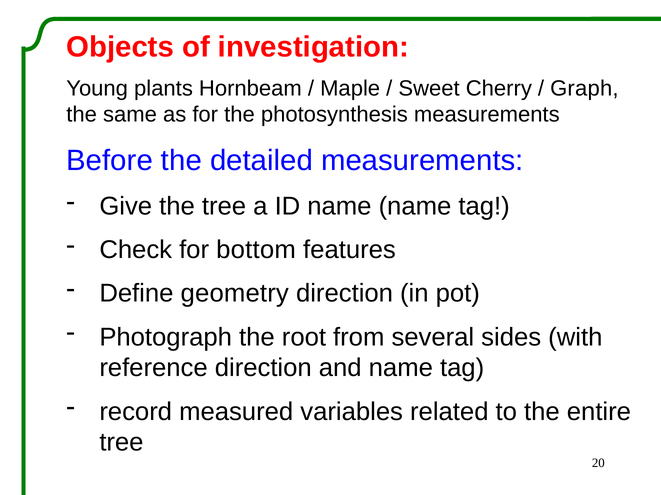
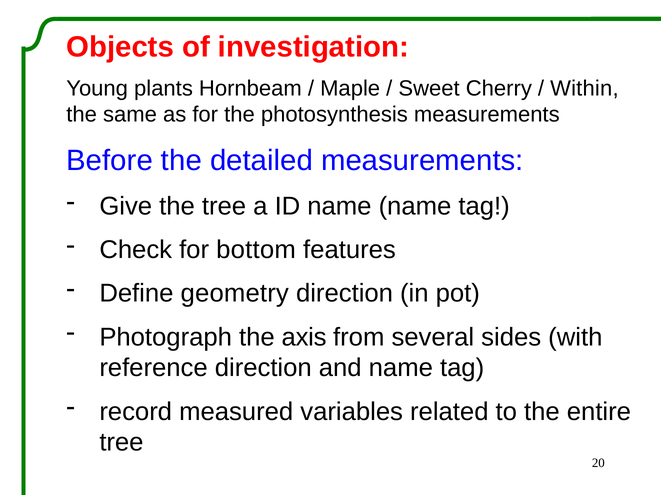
Graph: Graph -> Within (584, 88)
root: root -> axis (304, 338)
